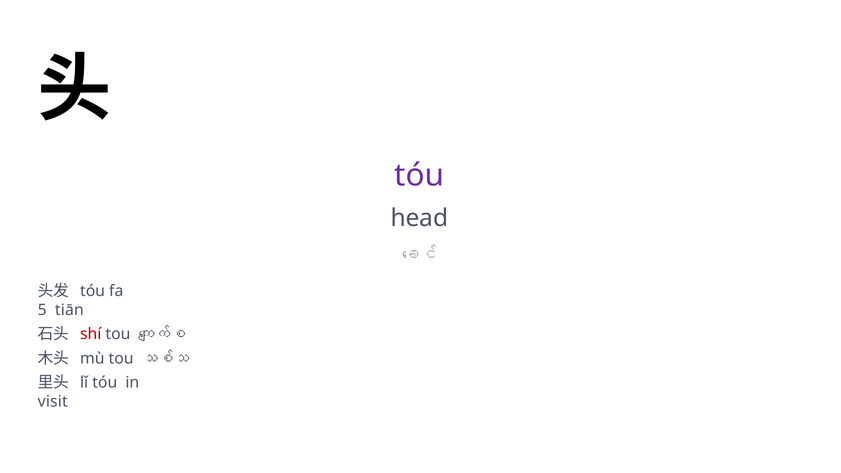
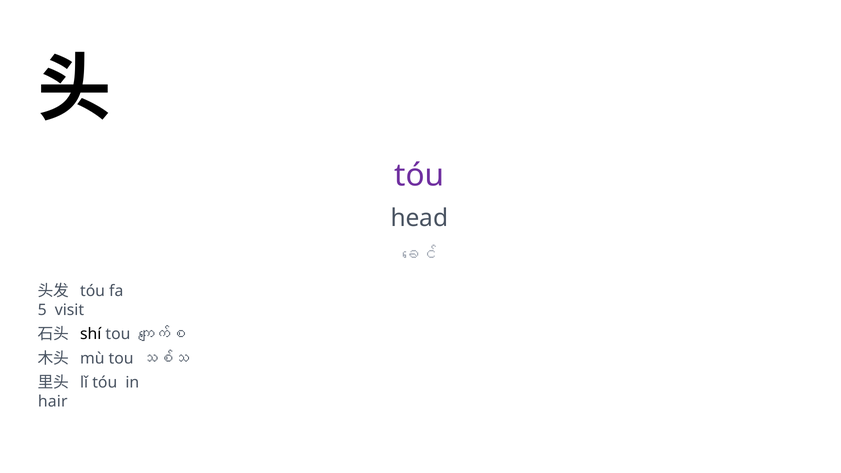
tiān: tiān -> visit (69, 310)
shí colour: red -> black (91, 334)
visit: visit -> hair (53, 402)
